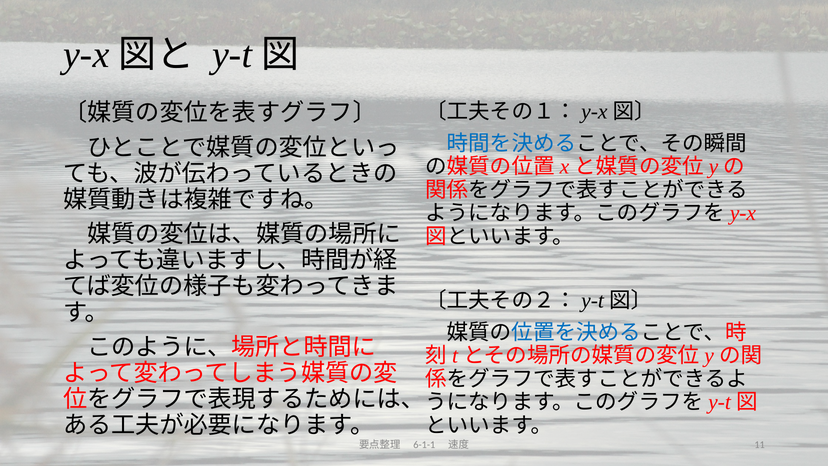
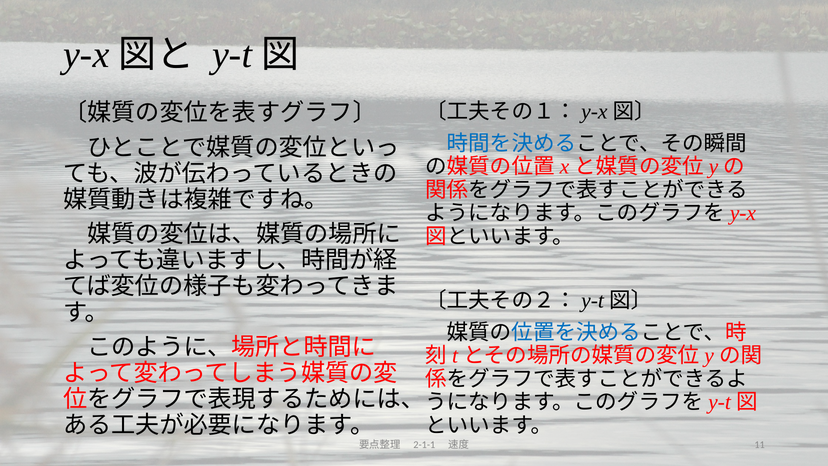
6-1-1: 6-1-1 -> 2-1-1 (424, 445)
